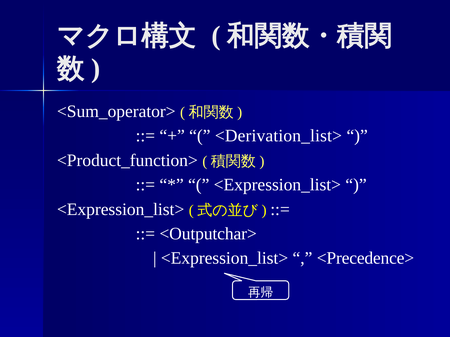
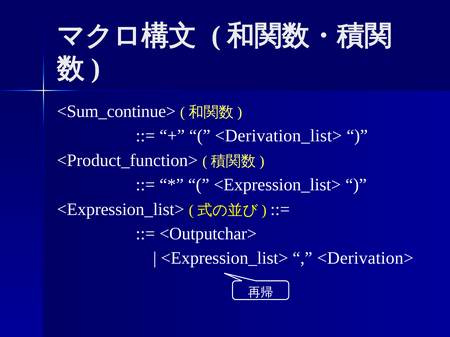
<Sum_operator>: <Sum_operator> -> <Sum_continue> (116, 111)
<Precedence>: <Precedence> -> <Derivation> (365, 259)
